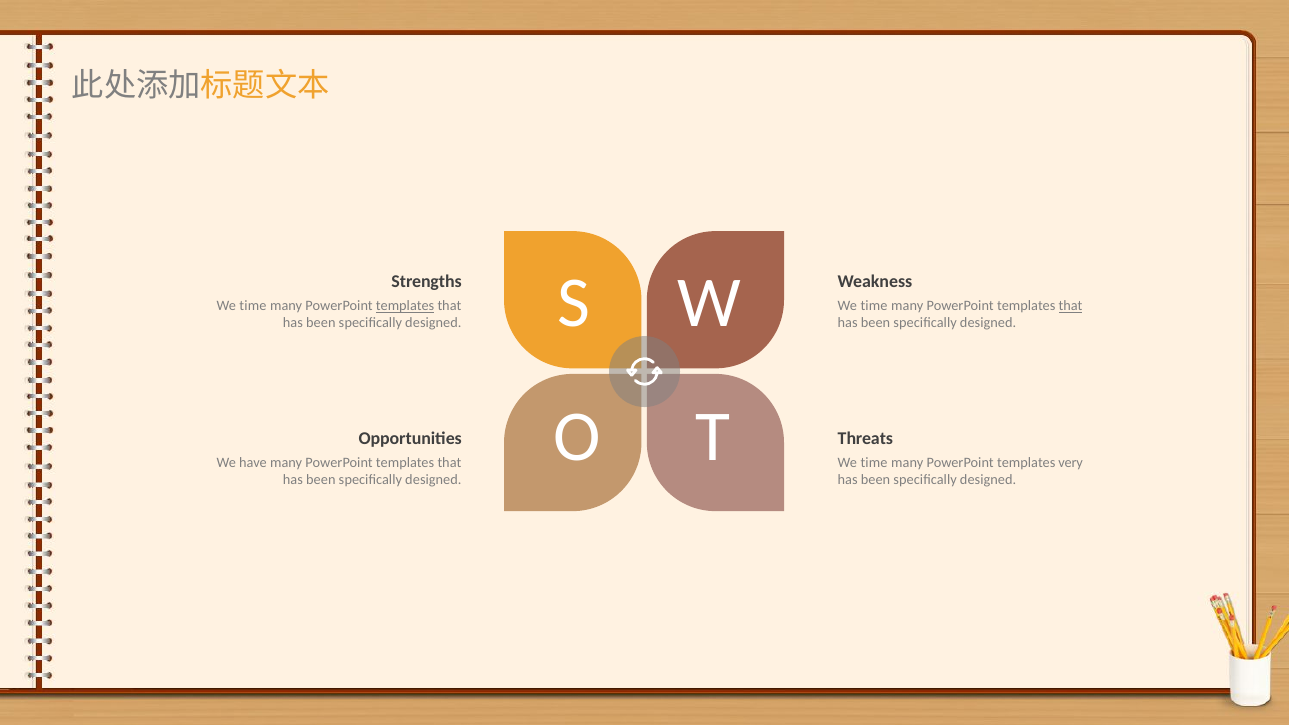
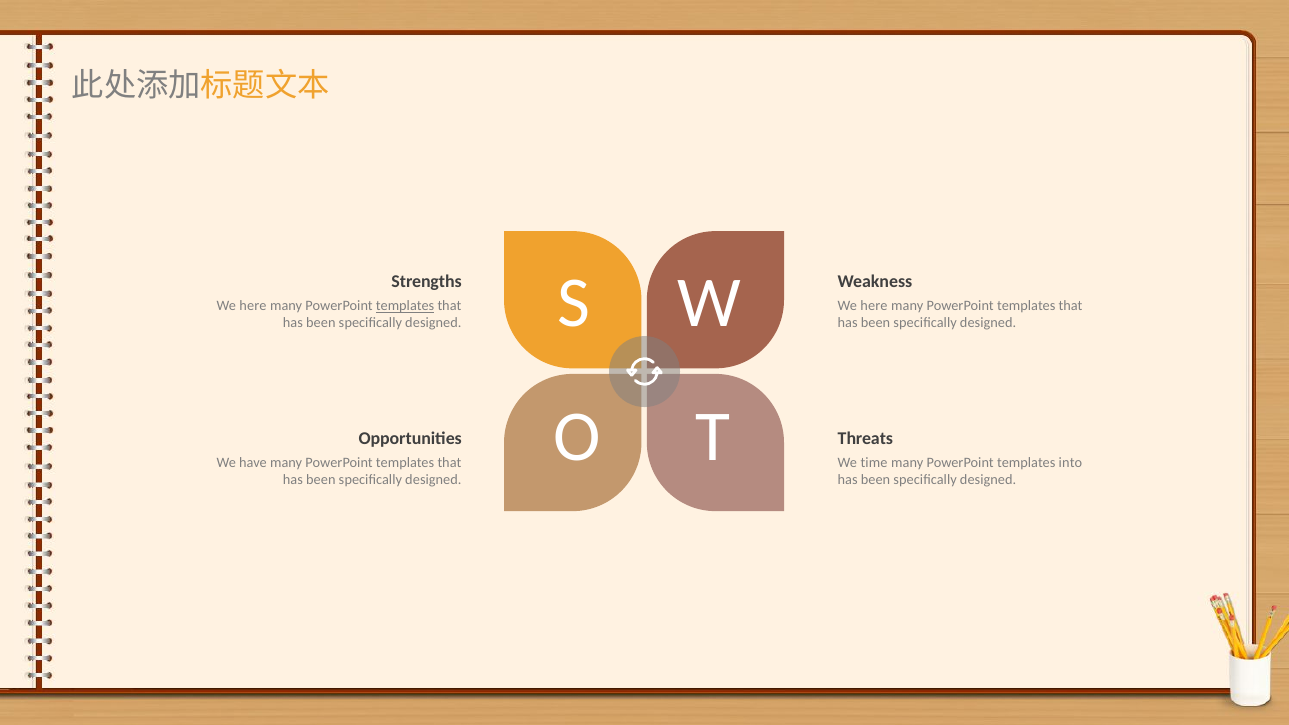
time: time -> here (253, 306)
time: time -> here (874, 306)
that underline: present -> none (1071, 306)
very: very -> into (1070, 463)
